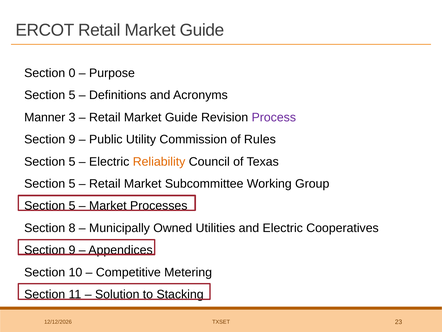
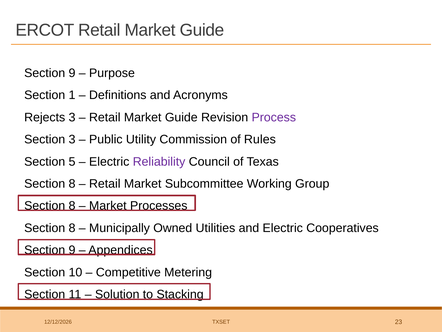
0: 0 -> 9 (72, 73)
5: 5 -> 1 (72, 95)
Manner: Manner -> Rejects (45, 117)
9: 9 -> 3 (72, 139)
Reliability colour: orange -> purple (159, 161)
5: 5 -> 8 (72, 183)
5: 5 -> 8 (72, 206)
